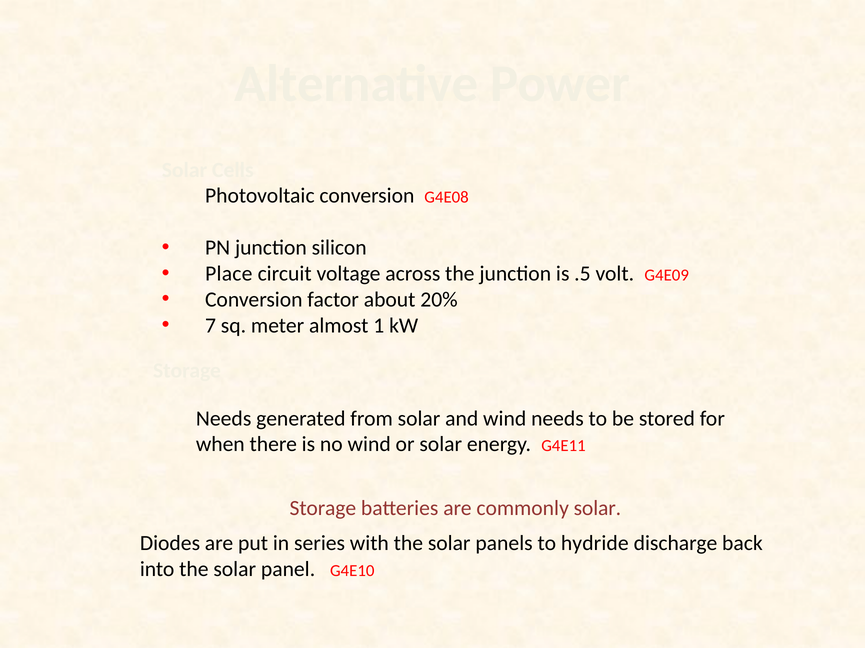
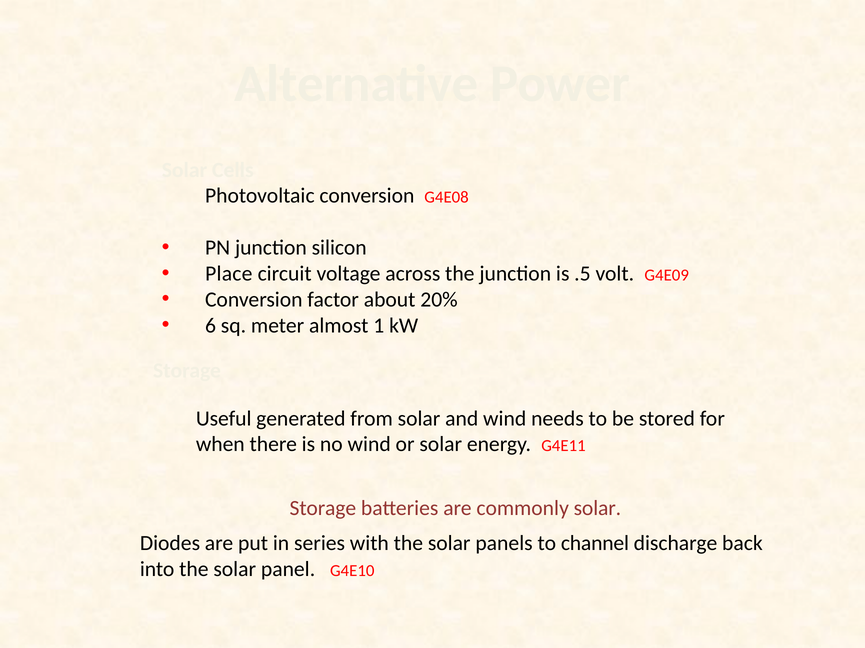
7: 7 -> 6 (211, 326)
Needs: Needs -> Useful (224, 419)
hydride: hydride -> channel (595, 544)
